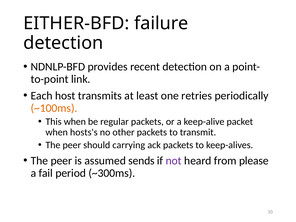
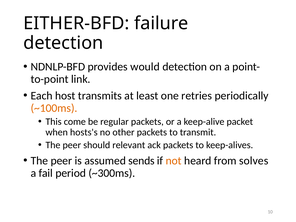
recent: recent -> would (145, 67)
This when: when -> come (75, 122)
carrying: carrying -> relevant (129, 145)
not colour: purple -> orange (174, 161)
please: please -> solves (254, 161)
